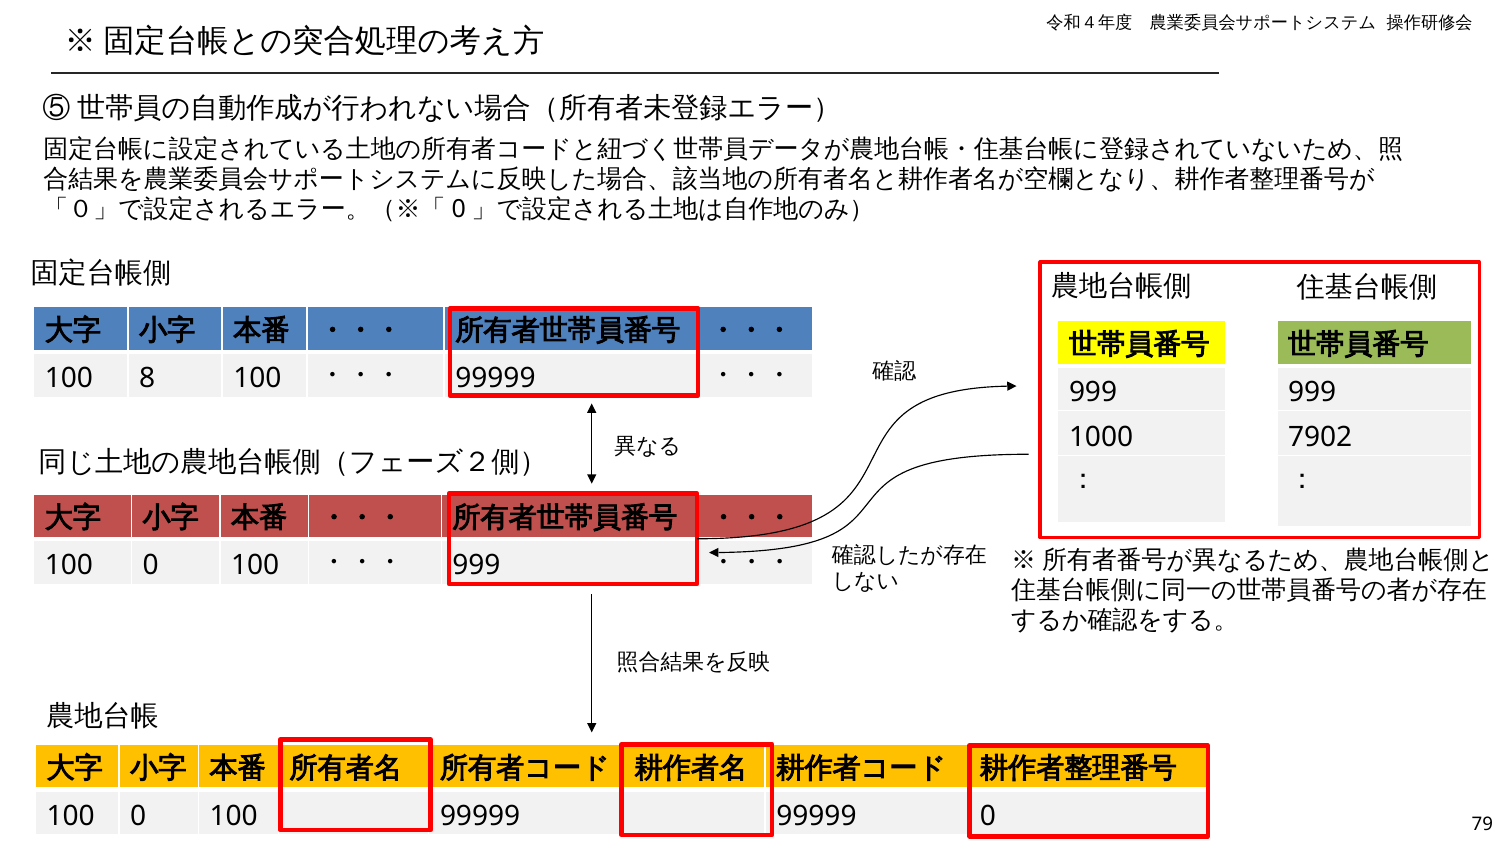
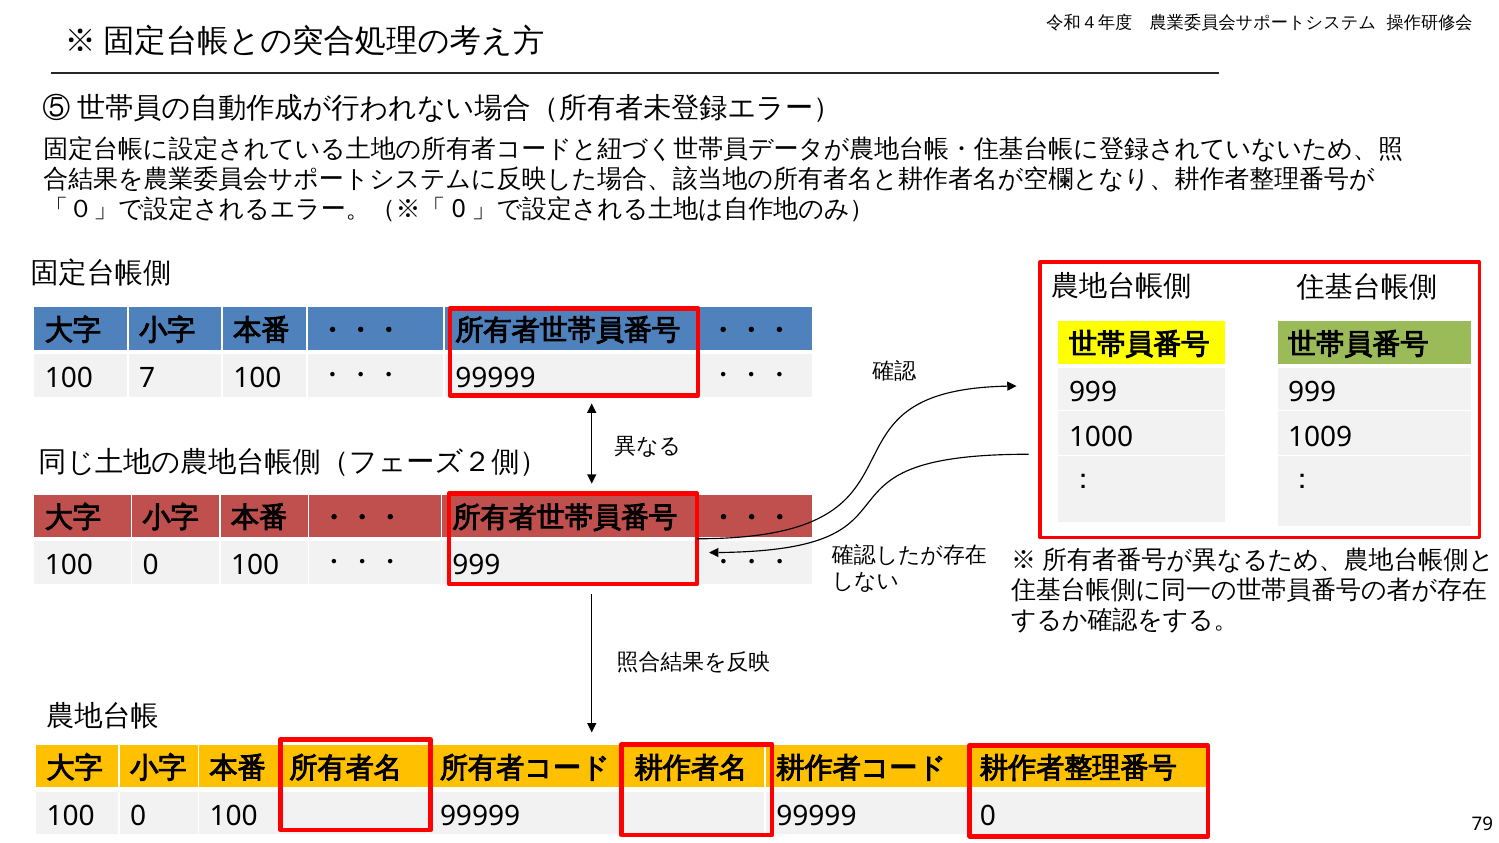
8: 8 -> 7 (147, 378)
7902: 7902 -> 1009 (1320, 437)
